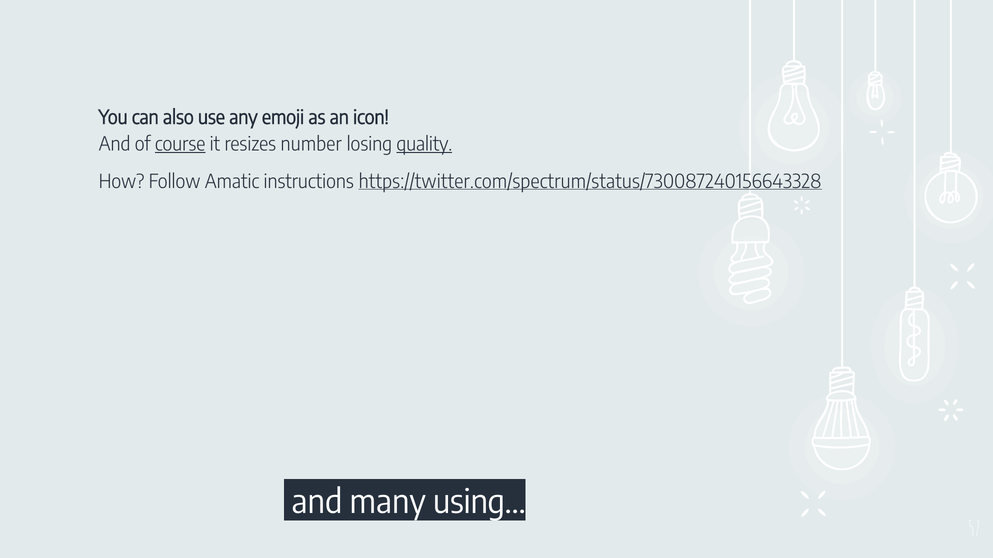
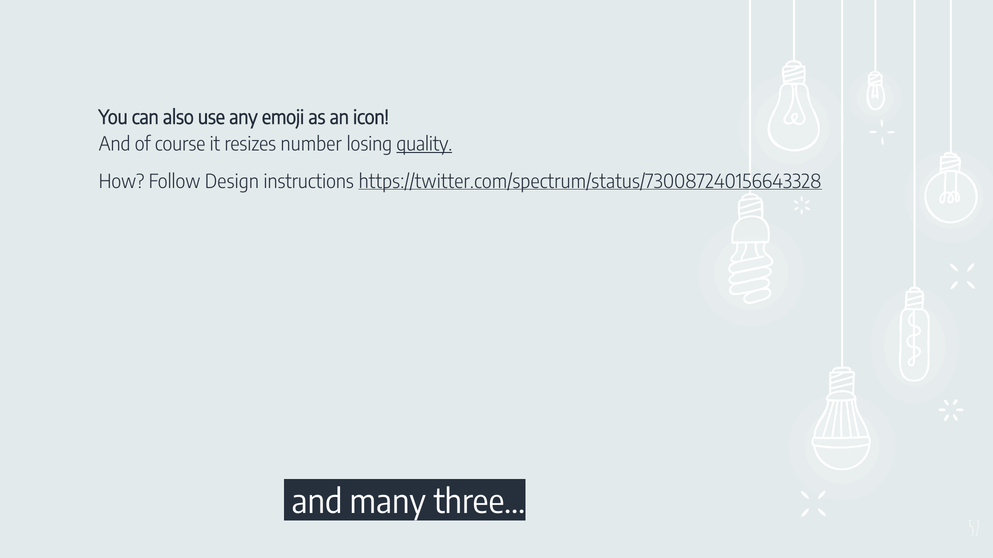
course underline: present -> none (180, 144)
Amatic: Amatic -> Design (232, 182)
using: using -> three (480, 503)
